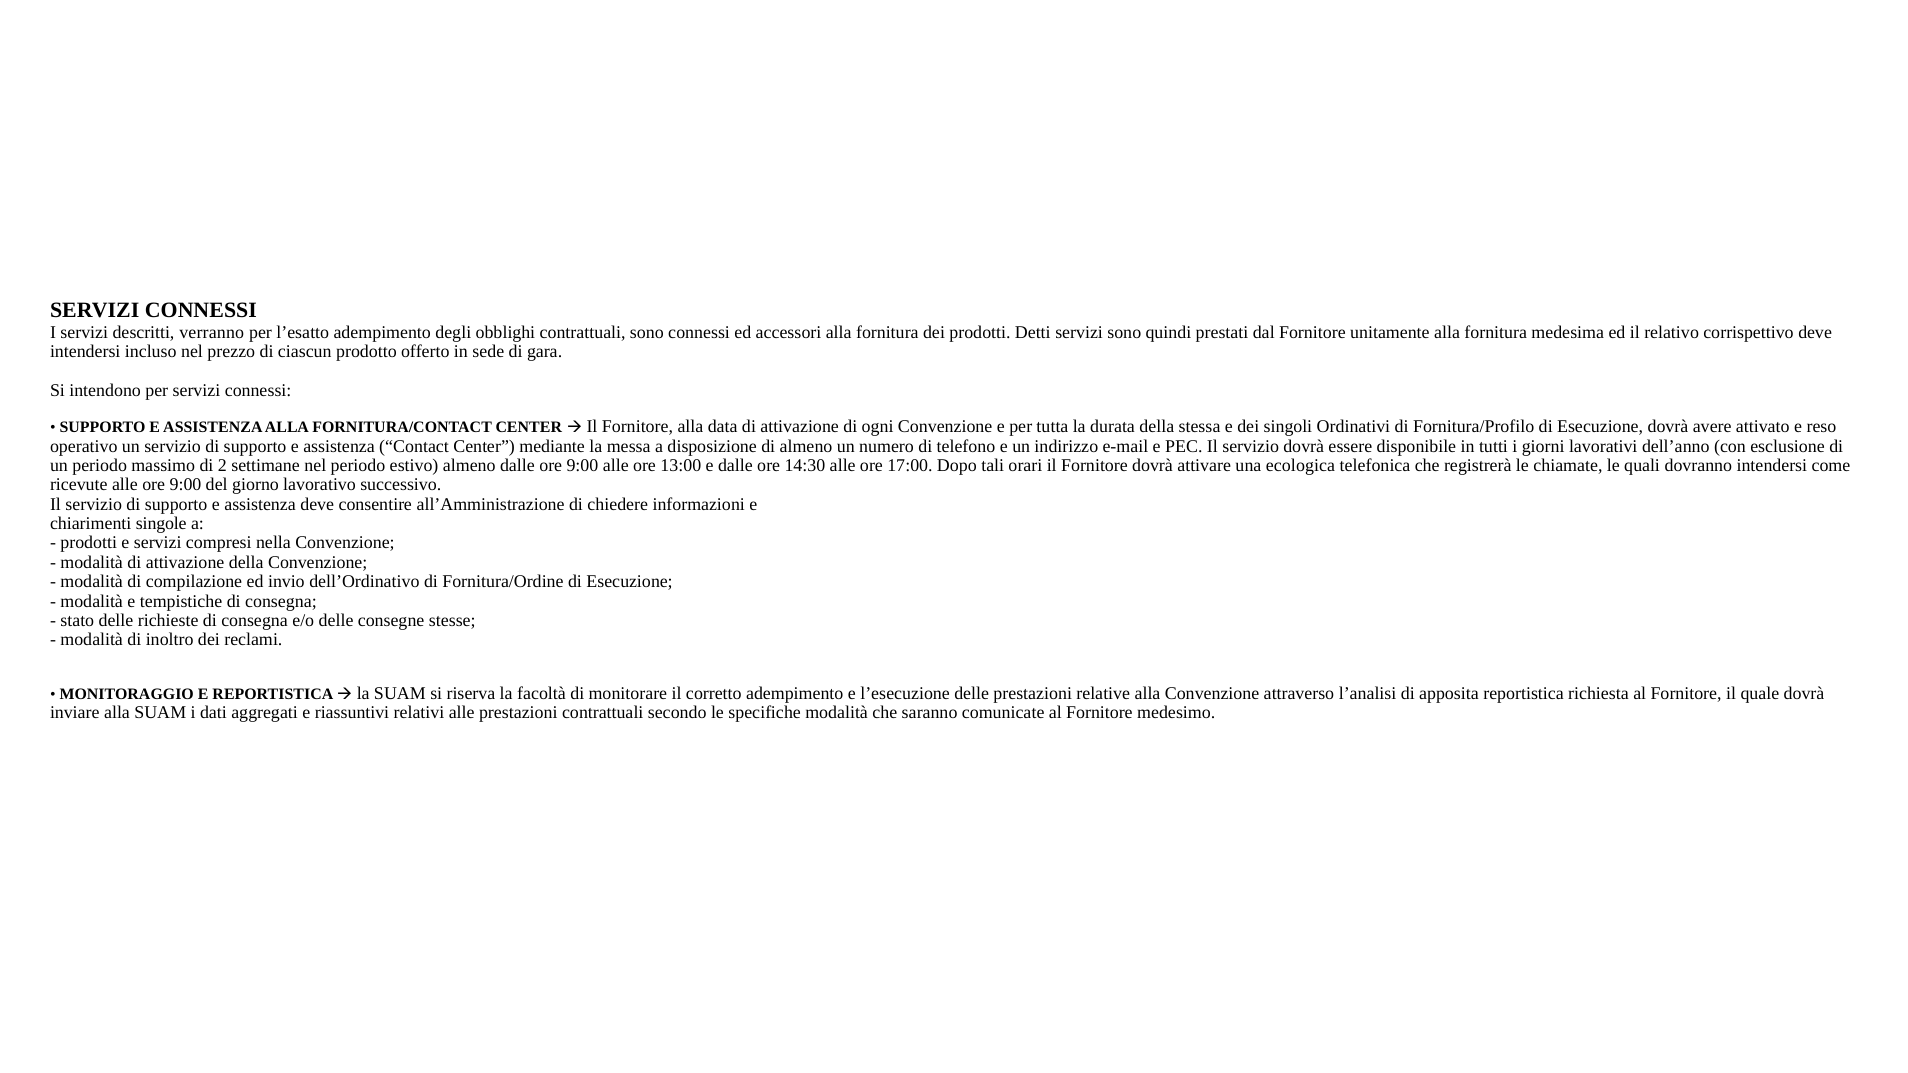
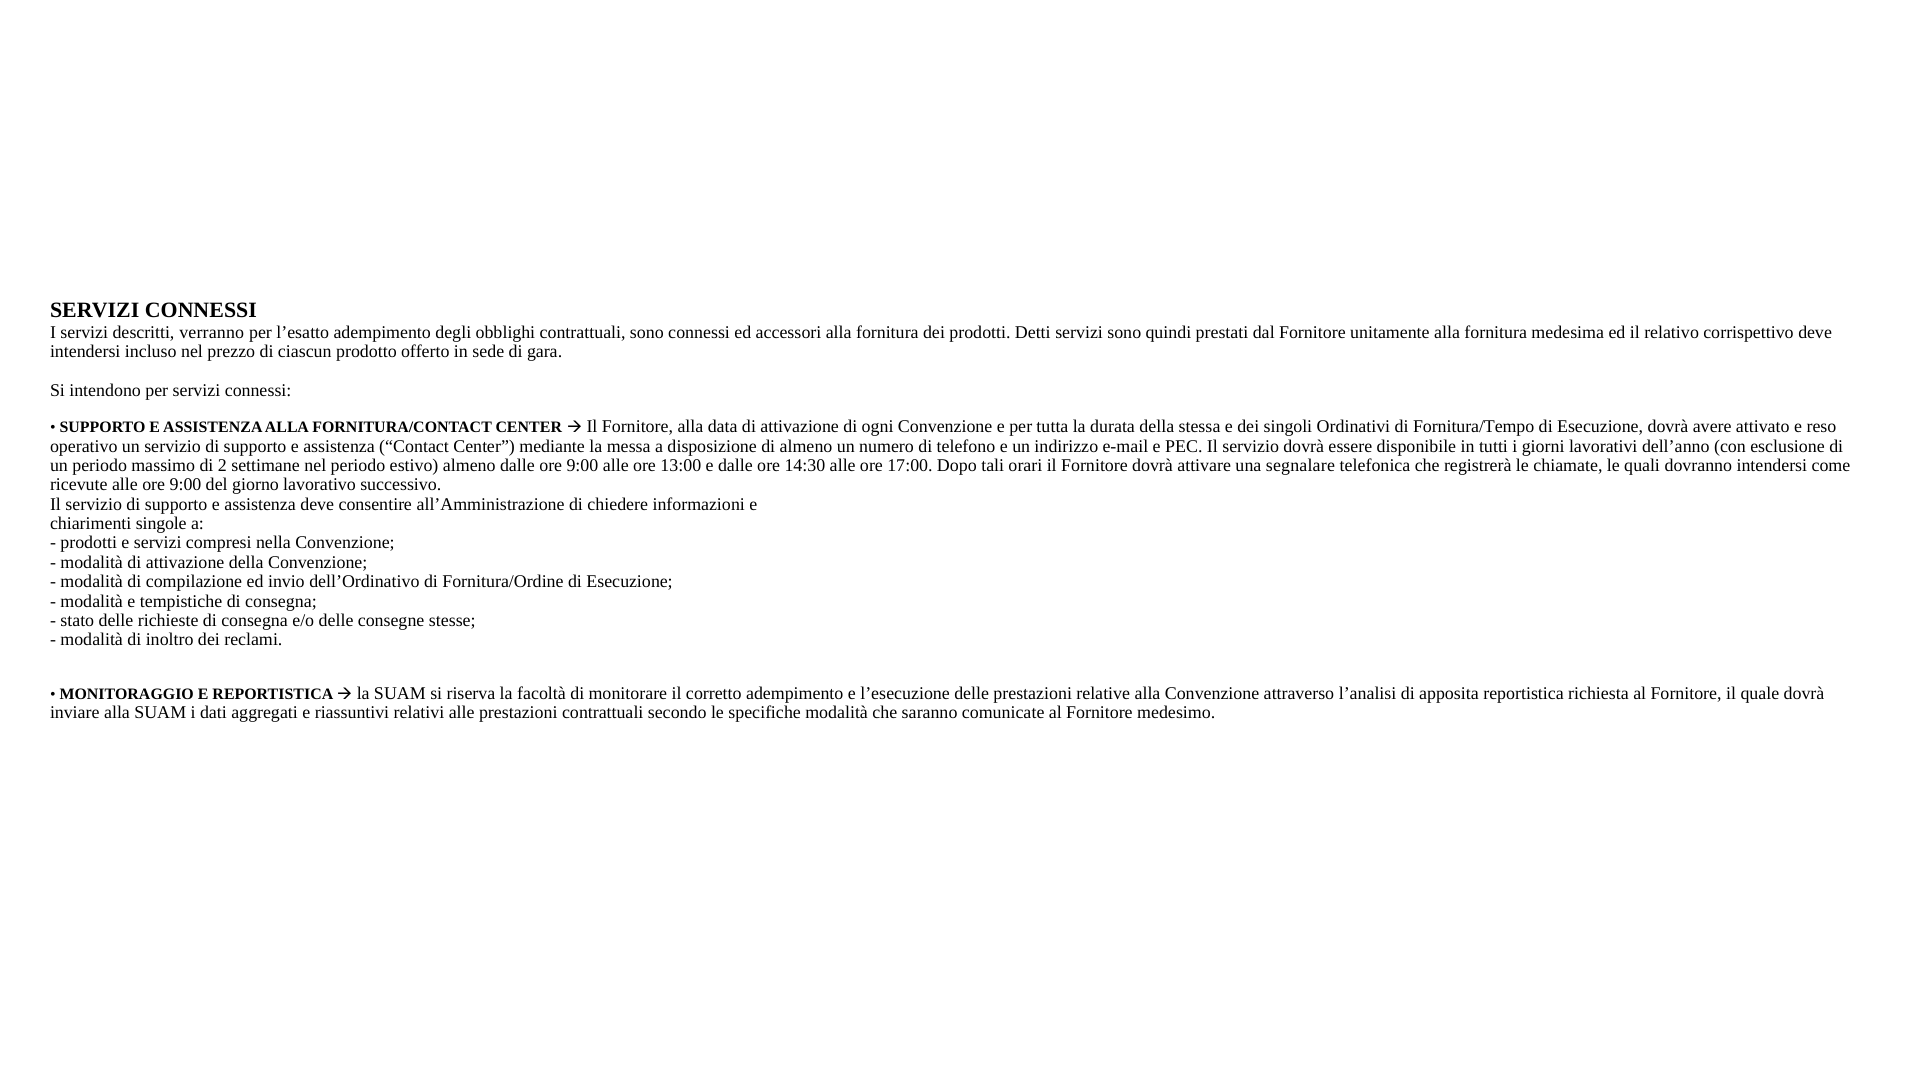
Fornitura/Profilo: Fornitura/Profilo -> Fornitura/Tempo (1474, 427)
ecologica: ecologica -> segnalare (1300, 466)
